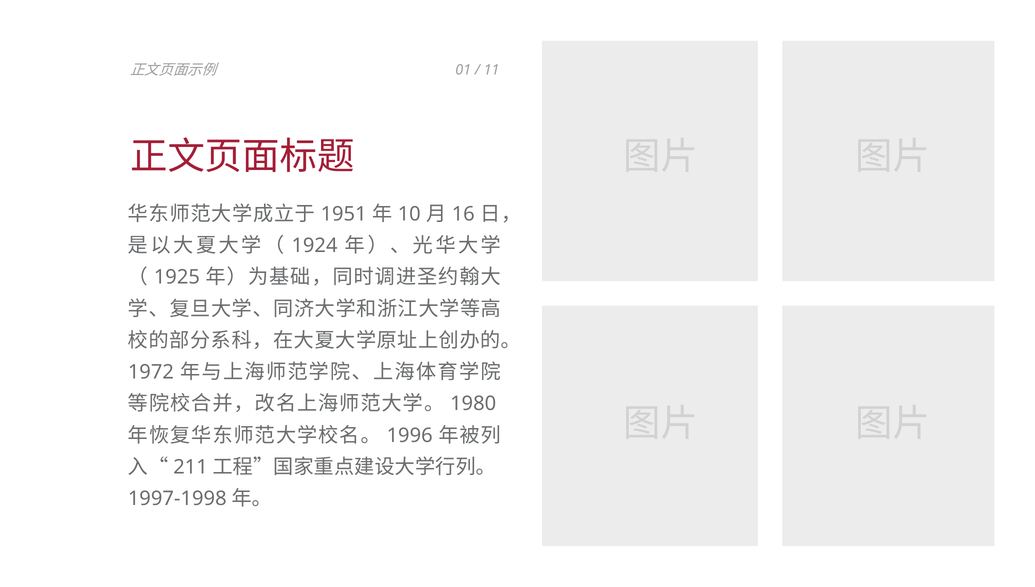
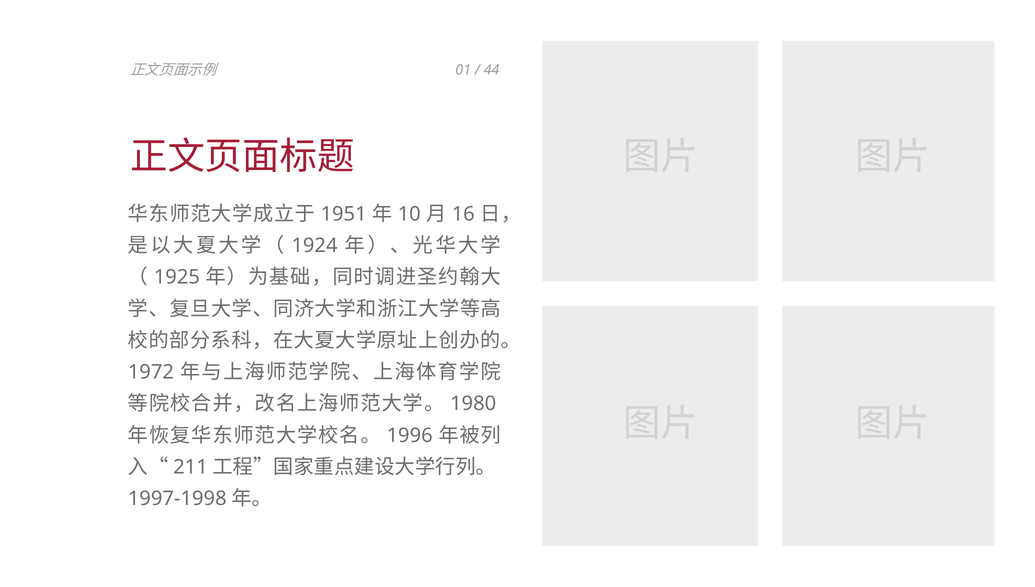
11: 11 -> 44 (492, 70)
